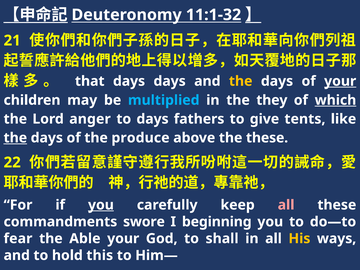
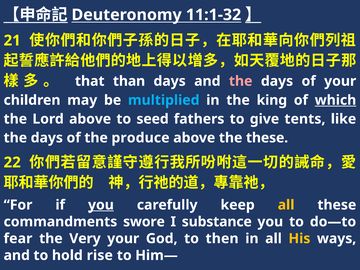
that days: days -> than (129, 81)
the colour: yellow -> pink (241, 81)
your underline: present -> none (340, 81)
they: they -> king (272, 100)
Lord anger: anger -> above (90, 119)
to days: days -> seed (153, 119)
the underline: present -> none (15, 138)
all colour: pink -> yellow (286, 205)
beginning: beginning -> substance (217, 222)
Able: Able -> Very (85, 239)
shall: shall -> then (222, 239)
this: this -> rise (100, 255)
